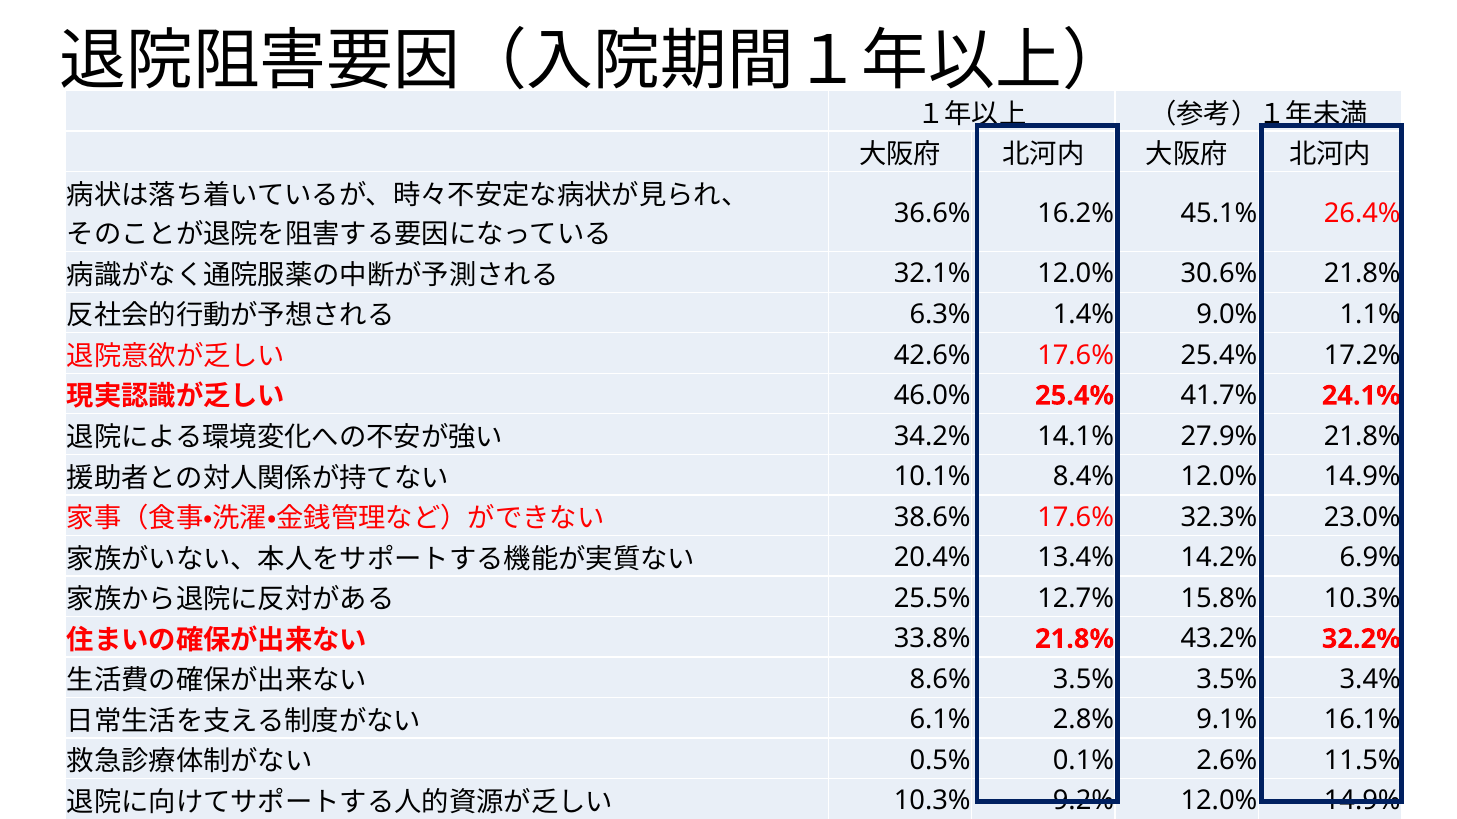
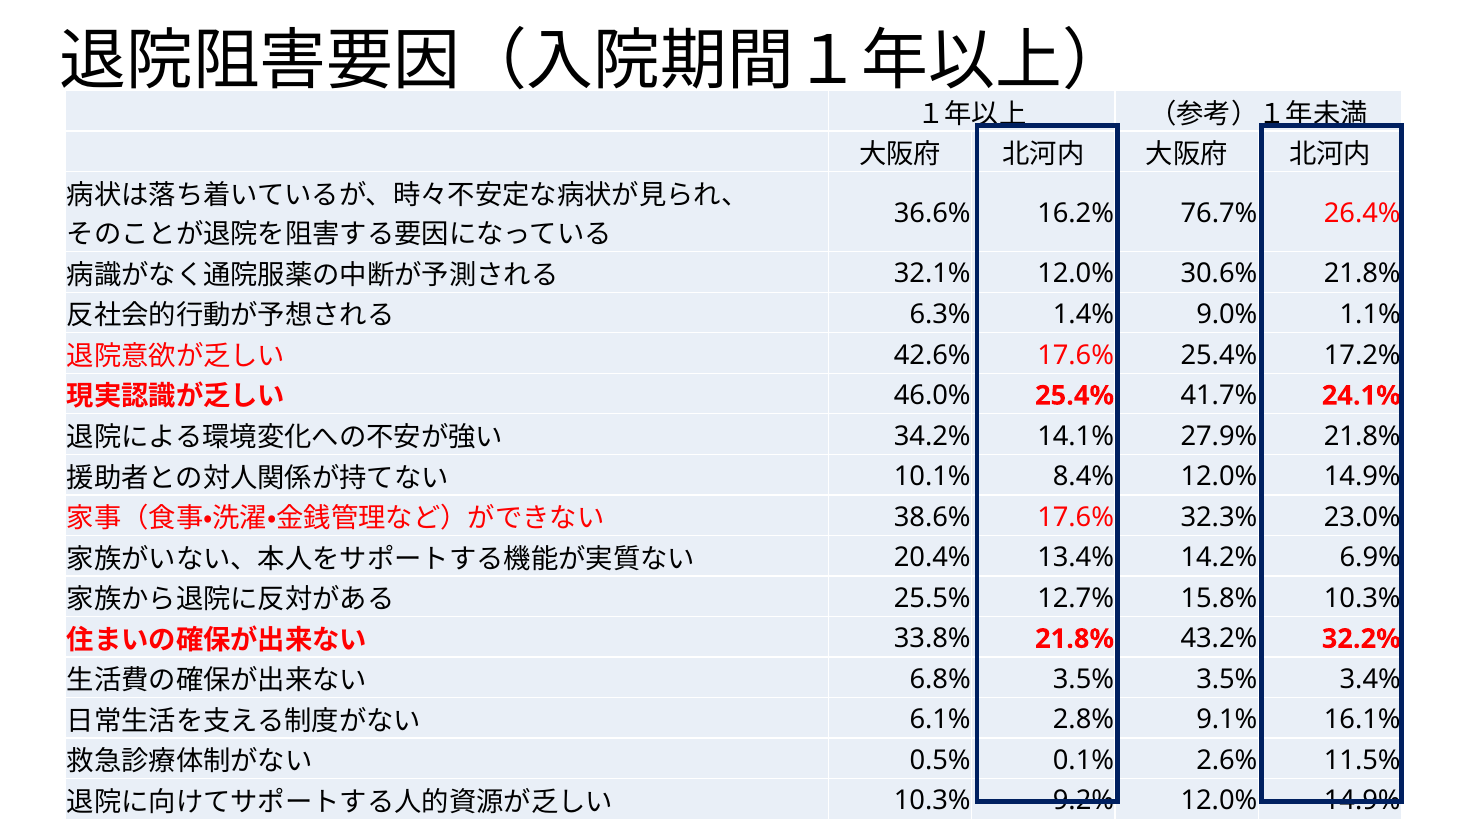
45.1%: 45.1% -> 76.7% (1219, 214)
8.6%: 8.6% -> 6.8% (940, 680)
